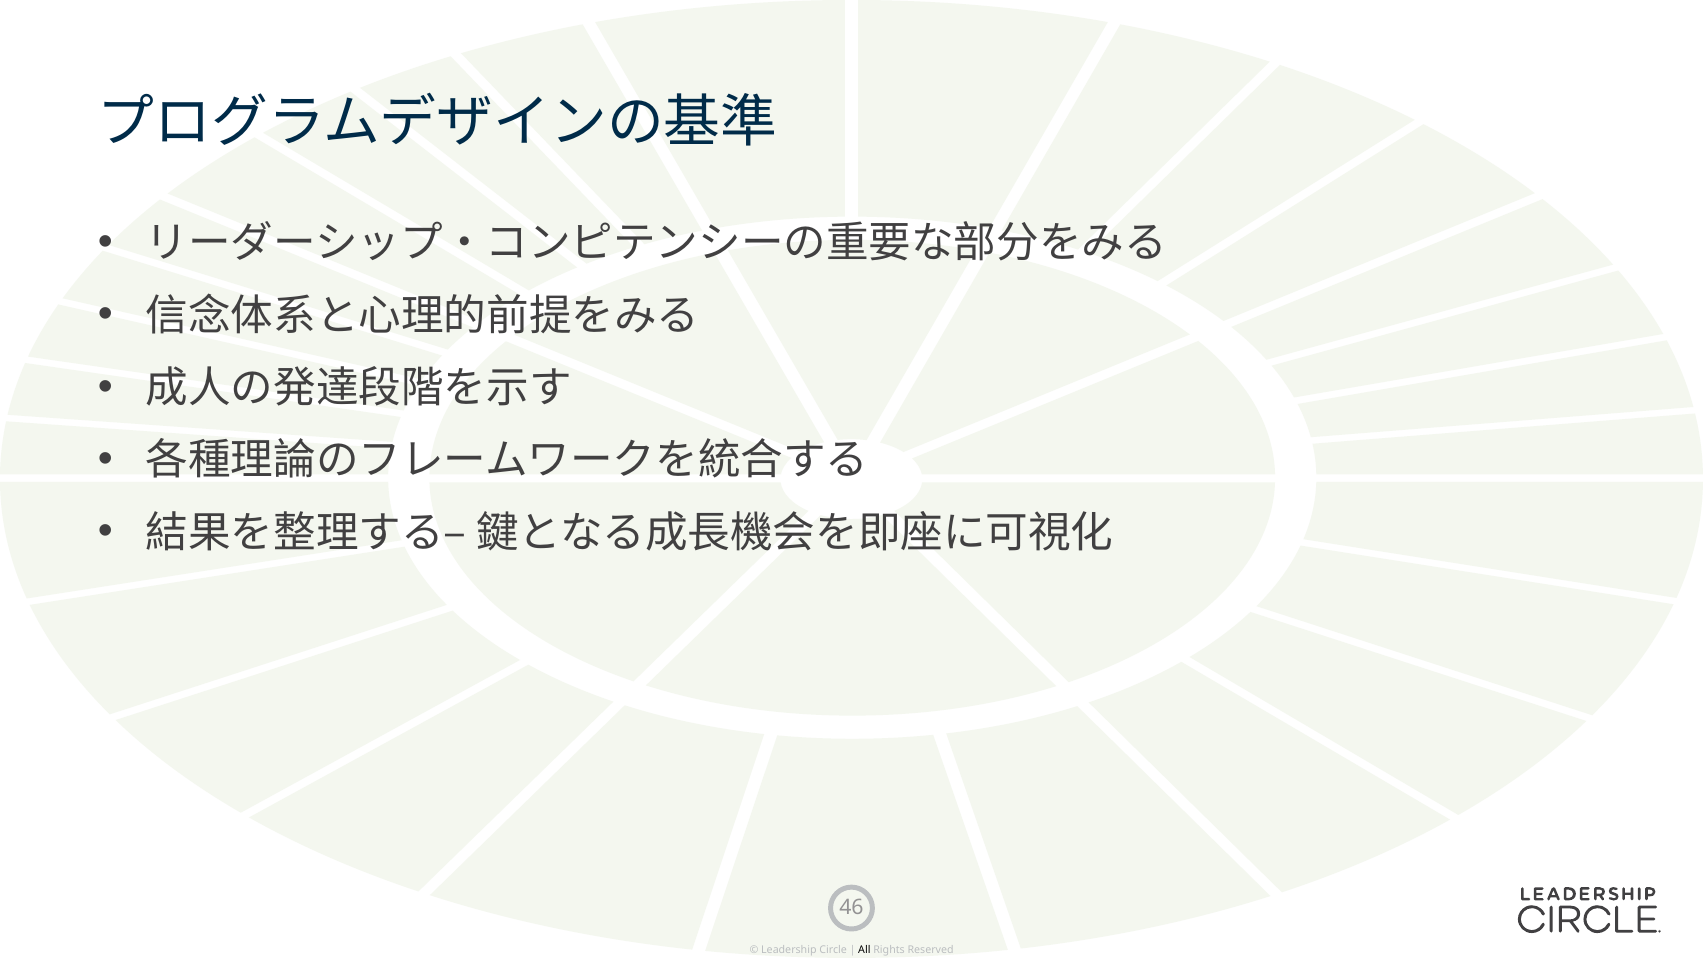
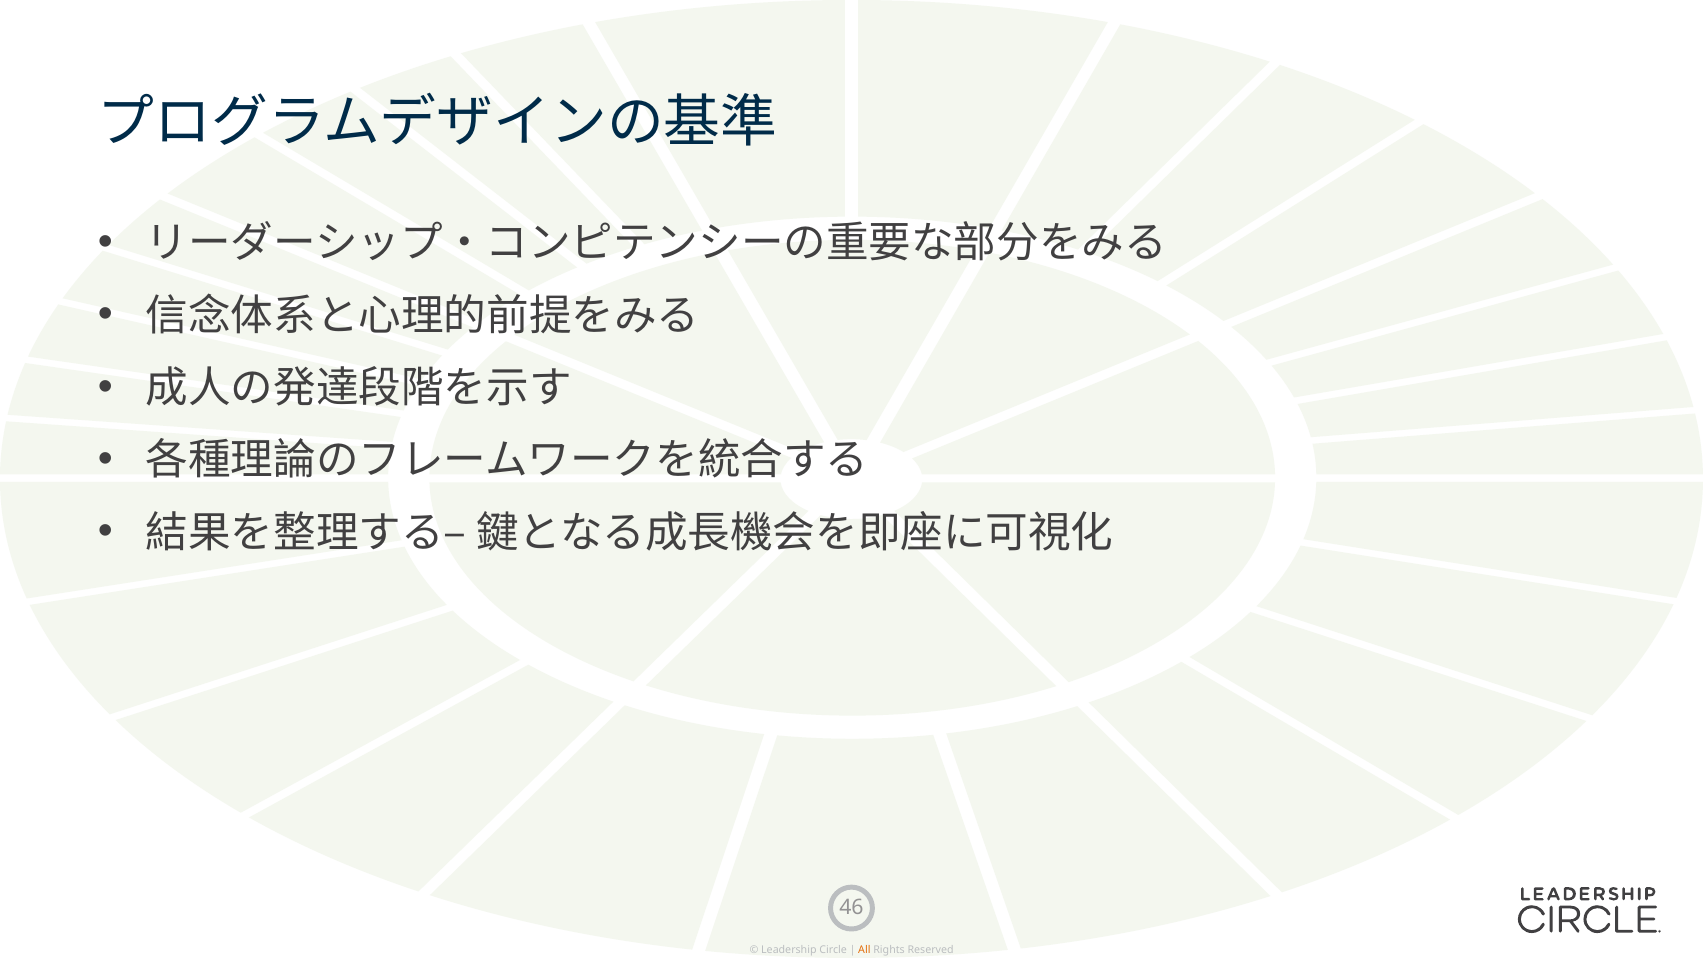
All colour: black -> orange (864, 949)
